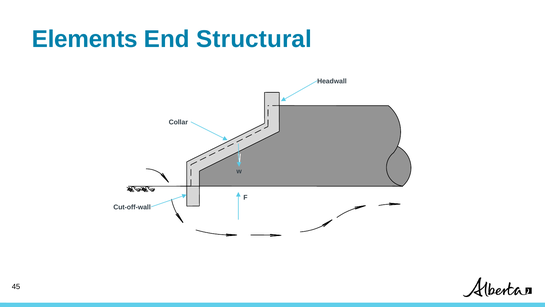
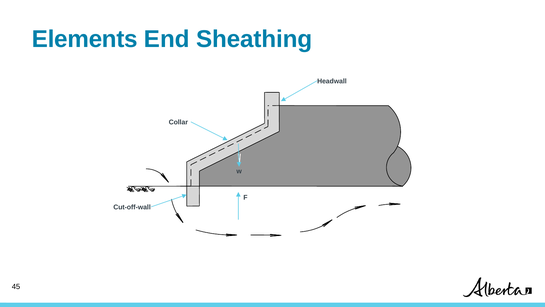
Structural: Structural -> Sheathing (254, 39)
